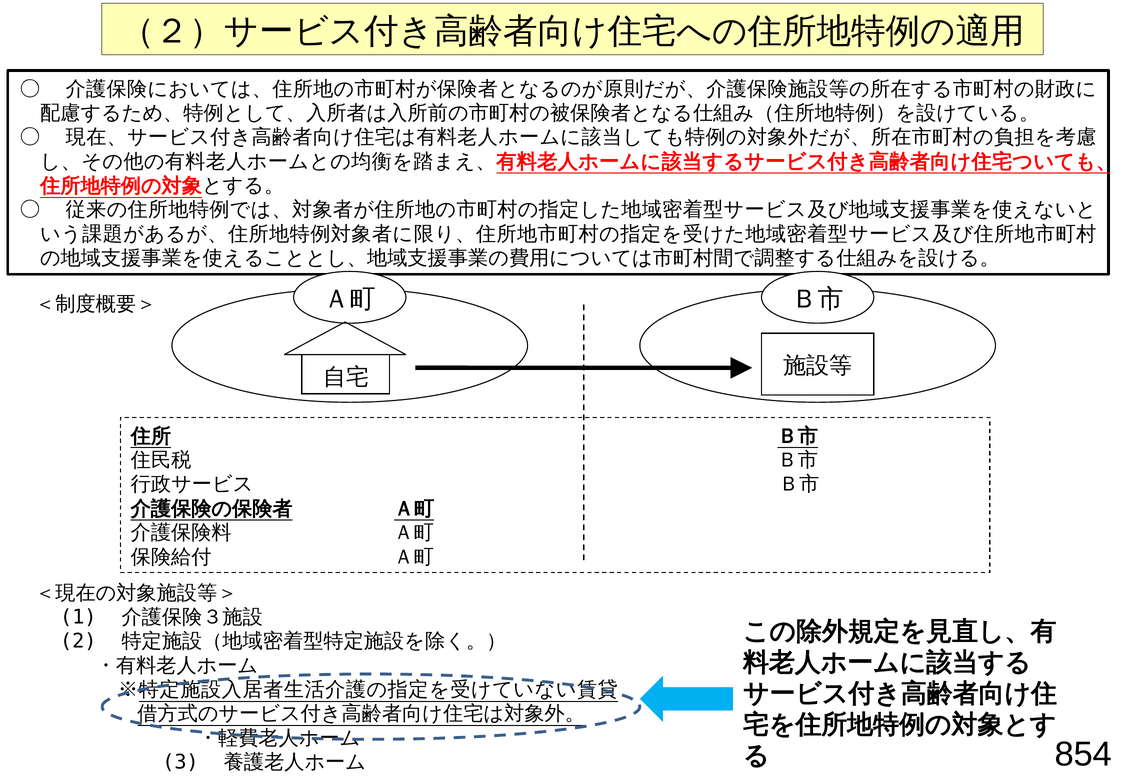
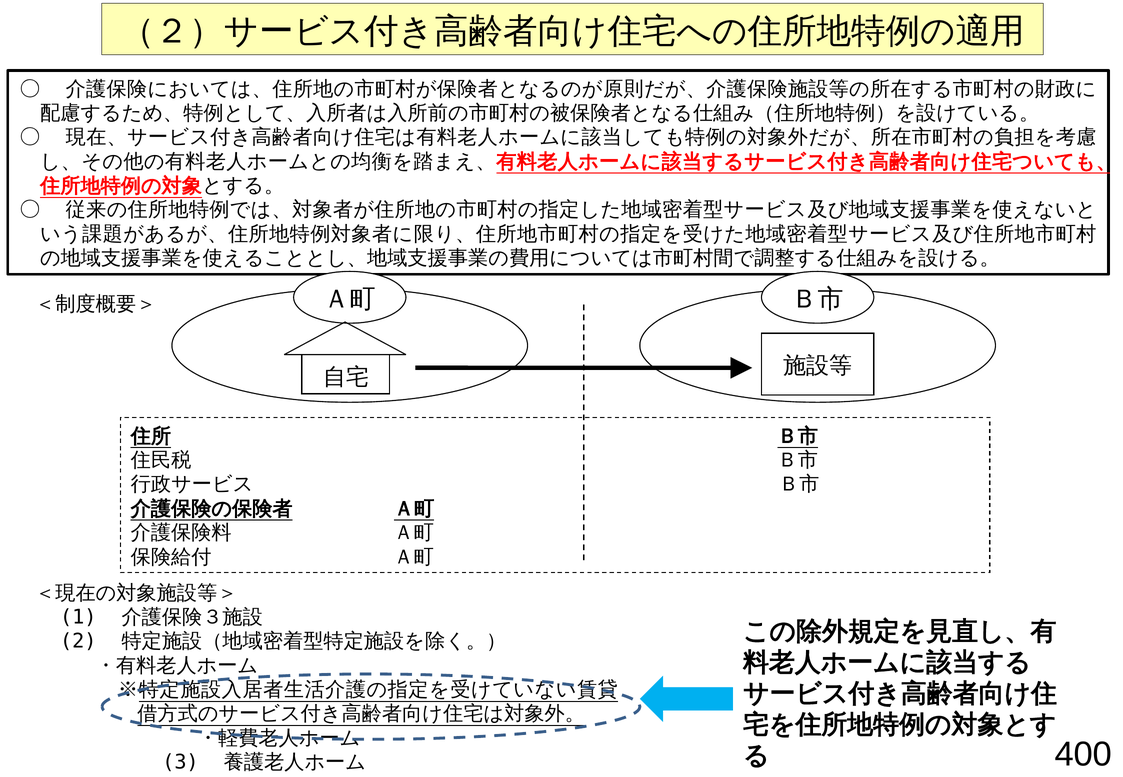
854: 854 -> 400 (1083, 755)
